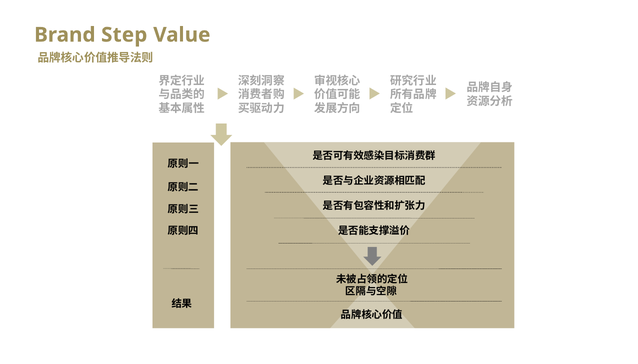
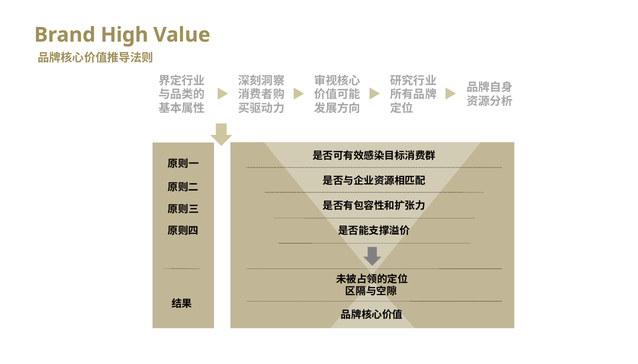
Step: Step -> High (124, 35)
